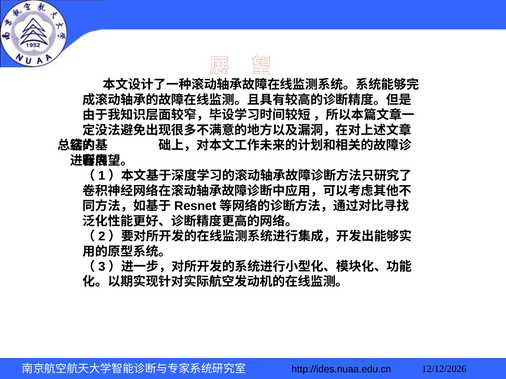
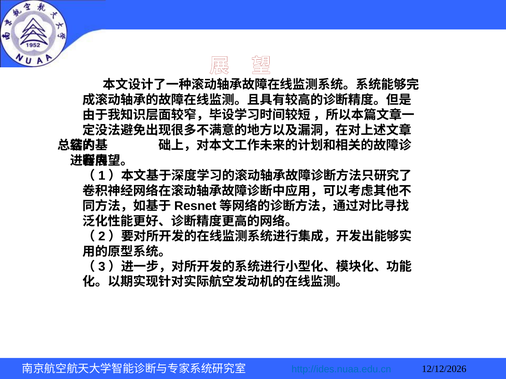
http://ides.nuaa.edu.cn colour: black -> blue (341, 370)
